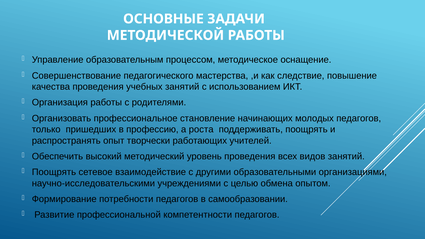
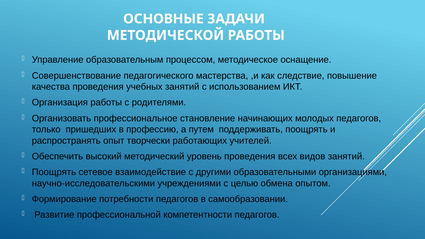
роста: роста -> путем (201, 130)
